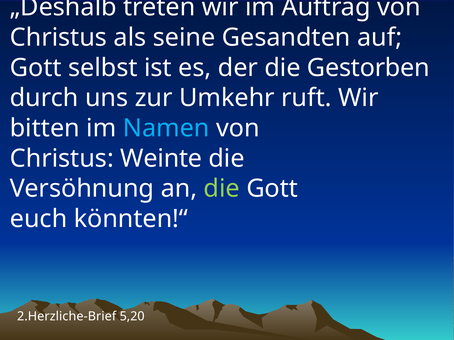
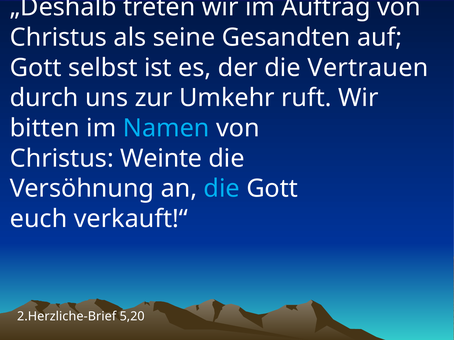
Gestorben: Gestorben -> Vertrauen (368, 68)
die colour: light green -> light blue (222, 189)
könnten!“: könnten!“ -> verkauft!“ (131, 219)
